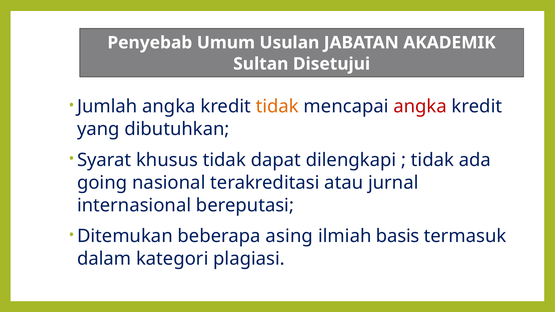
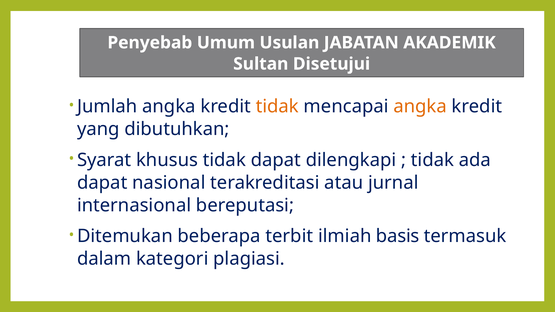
angka colour: red -> orange (420, 107)
going: going -> dapat (102, 183)
asing: asing -> terbit (289, 236)
